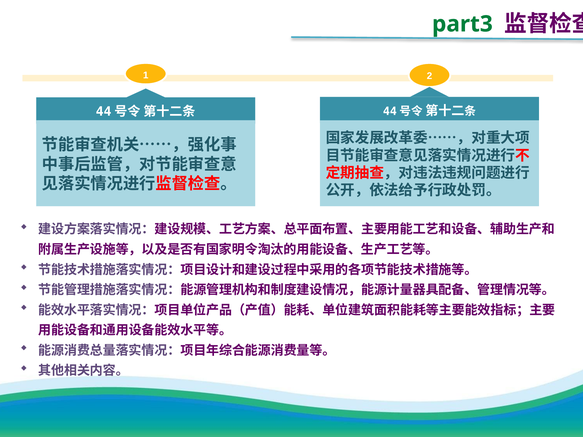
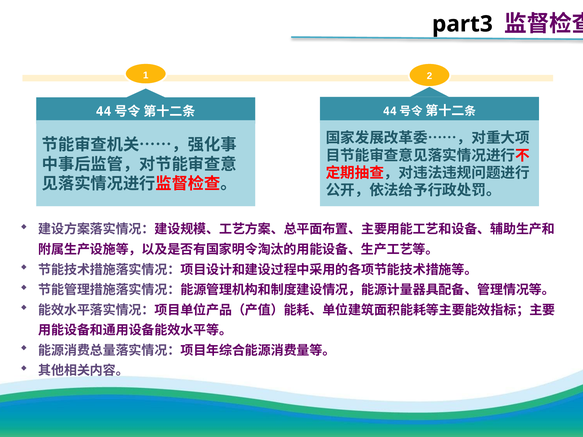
part3 colour: green -> black (462, 24)
